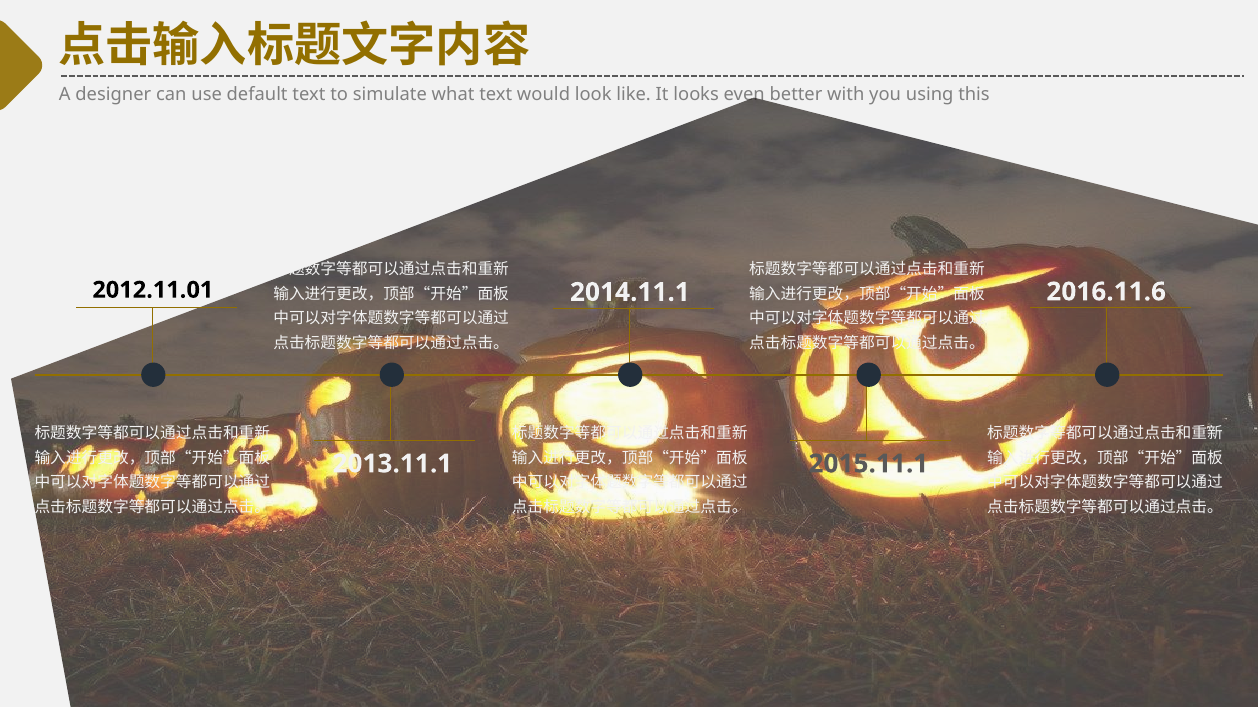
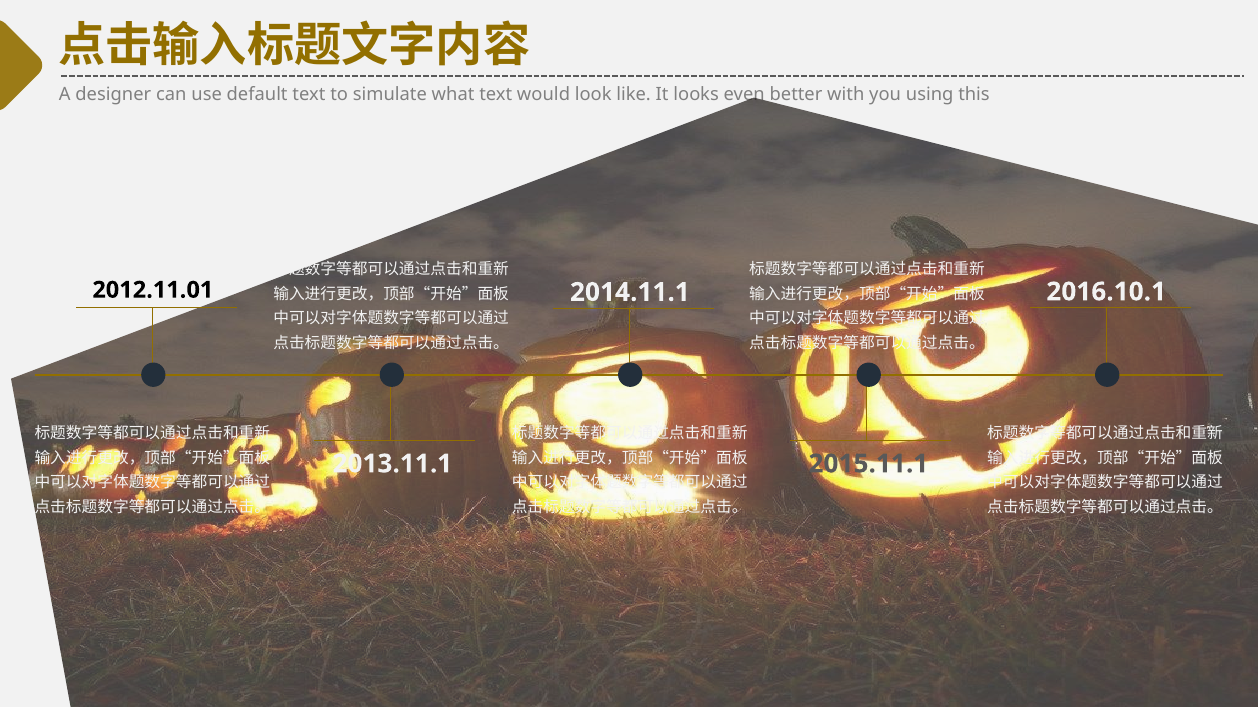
2016.11.6: 2016.11.6 -> 2016.10.1 (1106, 292)
